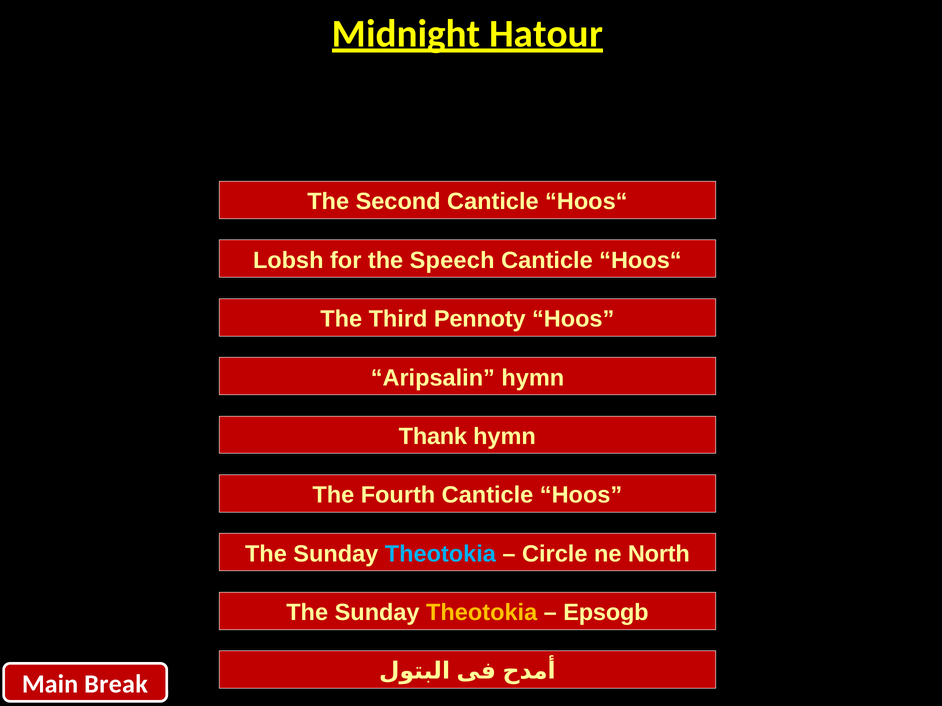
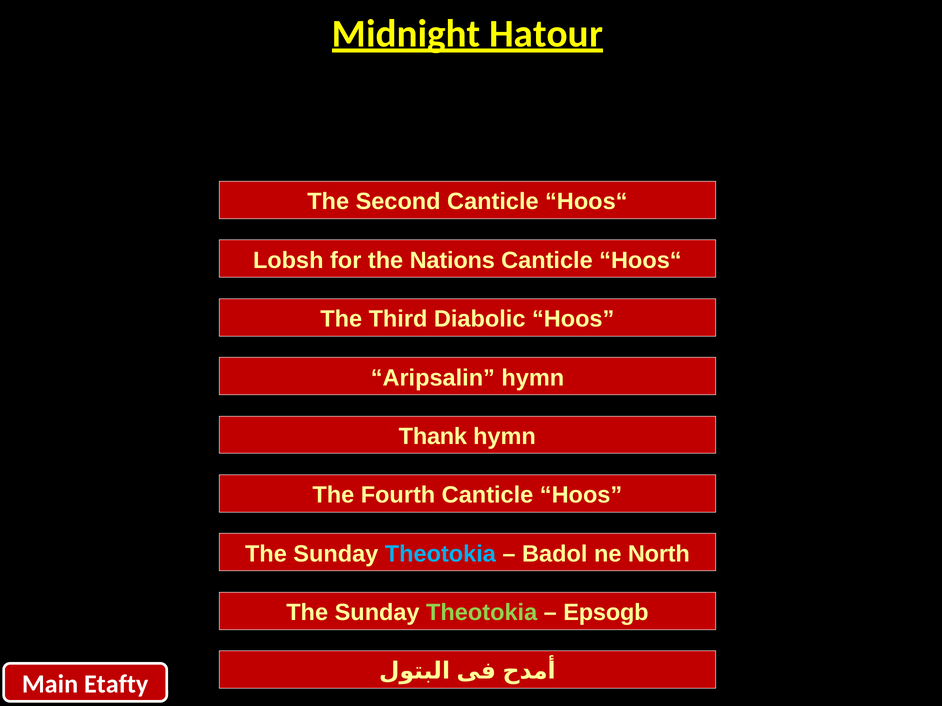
Speech: Speech -> Nations (452, 261)
Pennoty: Pennoty -> Diabolic (480, 319)
Circle: Circle -> Badol (555, 554)
Theotokia colour: yellow -> light green (482, 613)
Break: Break -> Etafty (116, 685)
